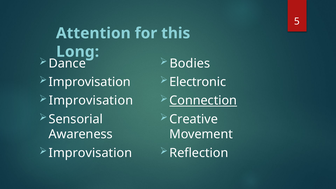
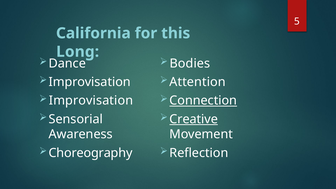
Attention: Attention -> California (93, 33)
Electronic: Electronic -> Attention (198, 82)
Creative underline: none -> present (194, 119)
Improvisation: Improvisation -> Choreography (90, 153)
